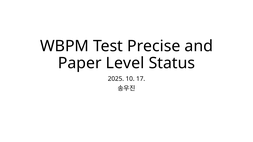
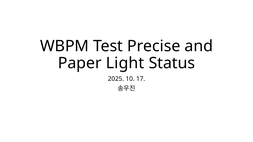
Level: Level -> Light (125, 63)
